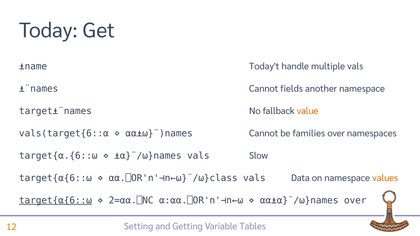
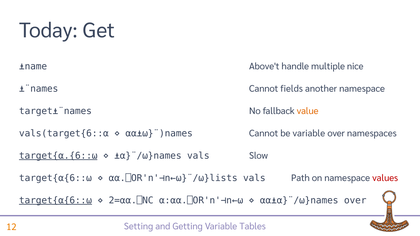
Today't: Today't -> Above't (264, 66)
multiple vals: vals -> nice (355, 66)
be families: families -> variable (309, 134)
target{⍺.{6::⍵ underline: none -> present (58, 156)
⍺⍺.⎕OR'n'⊣n←⍵}¨/⍵}class: ⍺⍺.⎕OR'n'⊣n←⍵}¨/⍵}class -> ⍺⍺.⎕OR'n'⊣n←⍵}¨/⍵}lists (173, 178)
Data: Data -> Path (300, 178)
values colour: orange -> red (385, 178)
